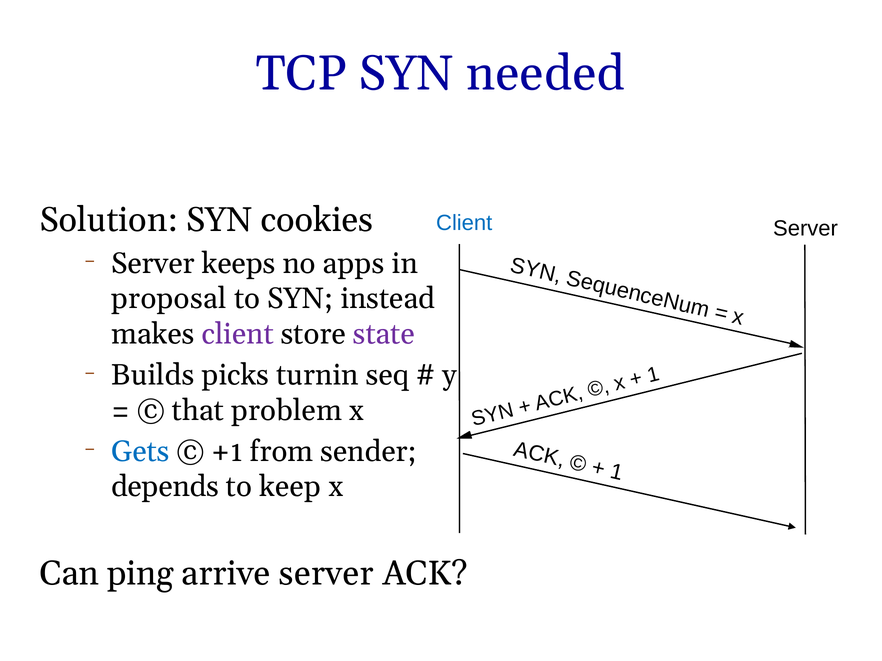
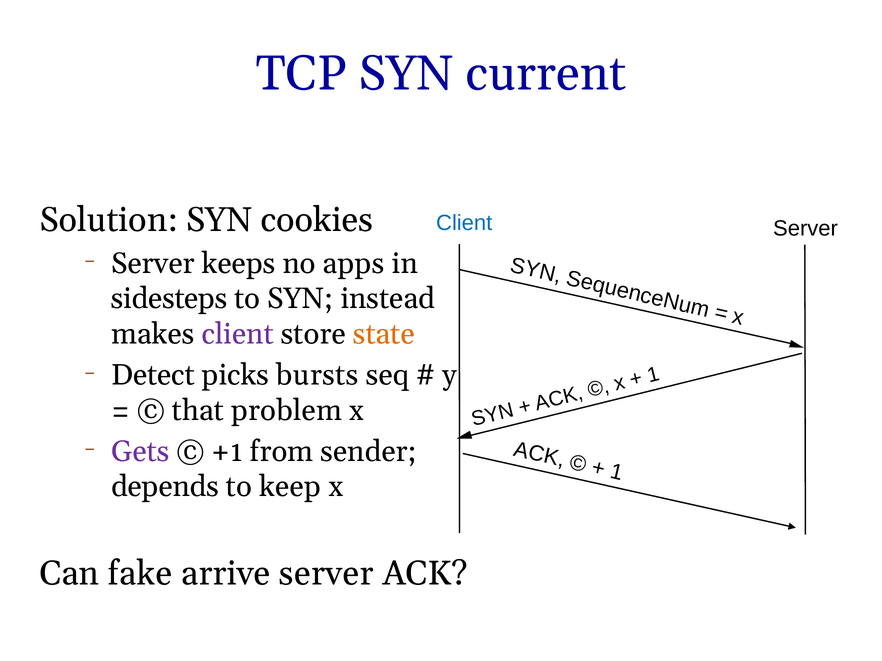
needed: needed -> current (546, 73)
proposal: proposal -> sidesteps (169, 299)
state colour: purple -> orange (384, 334)
Builds: Builds -> Detect (153, 375)
turnin: turnin -> bursts (317, 375)
Gets colour: blue -> purple (140, 452)
ping: ping -> fake (140, 574)
